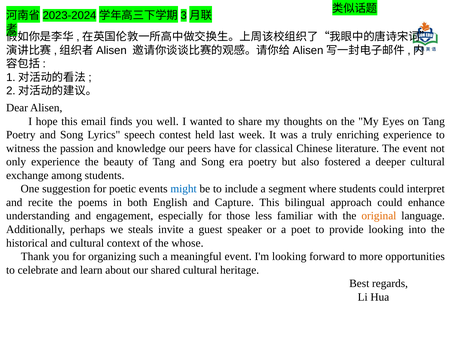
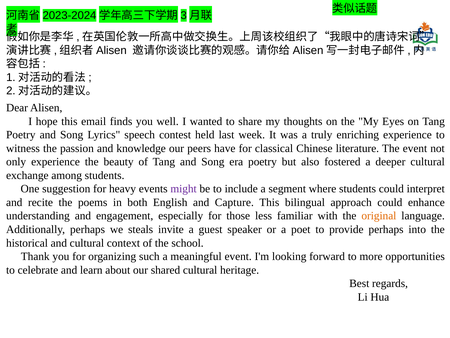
poetic: poetic -> heavy (123, 189)
might colour: blue -> purple (184, 189)
provide looking: looking -> perhaps (386, 229)
whose: whose -> school (188, 243)
